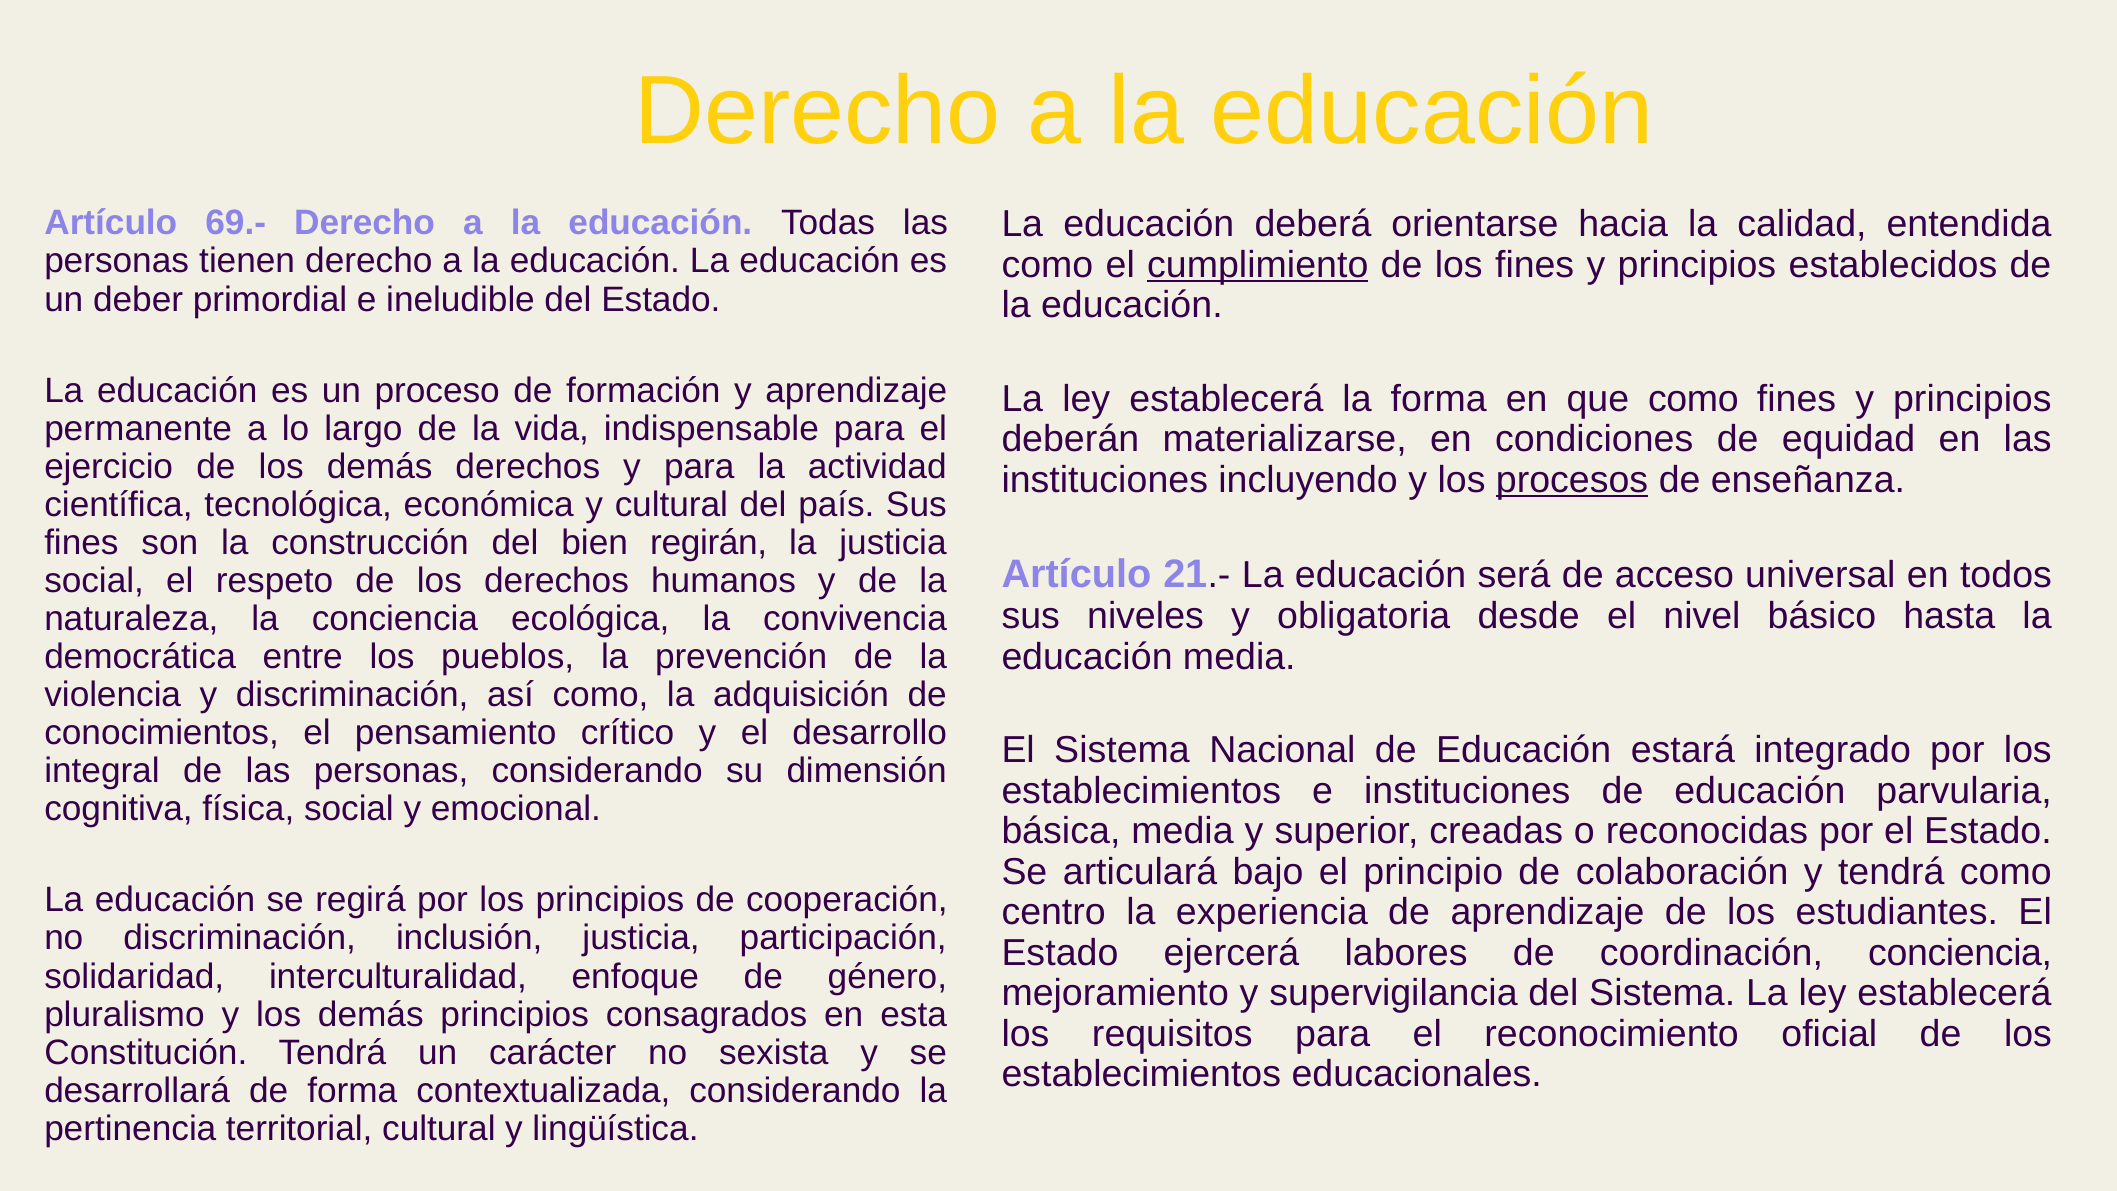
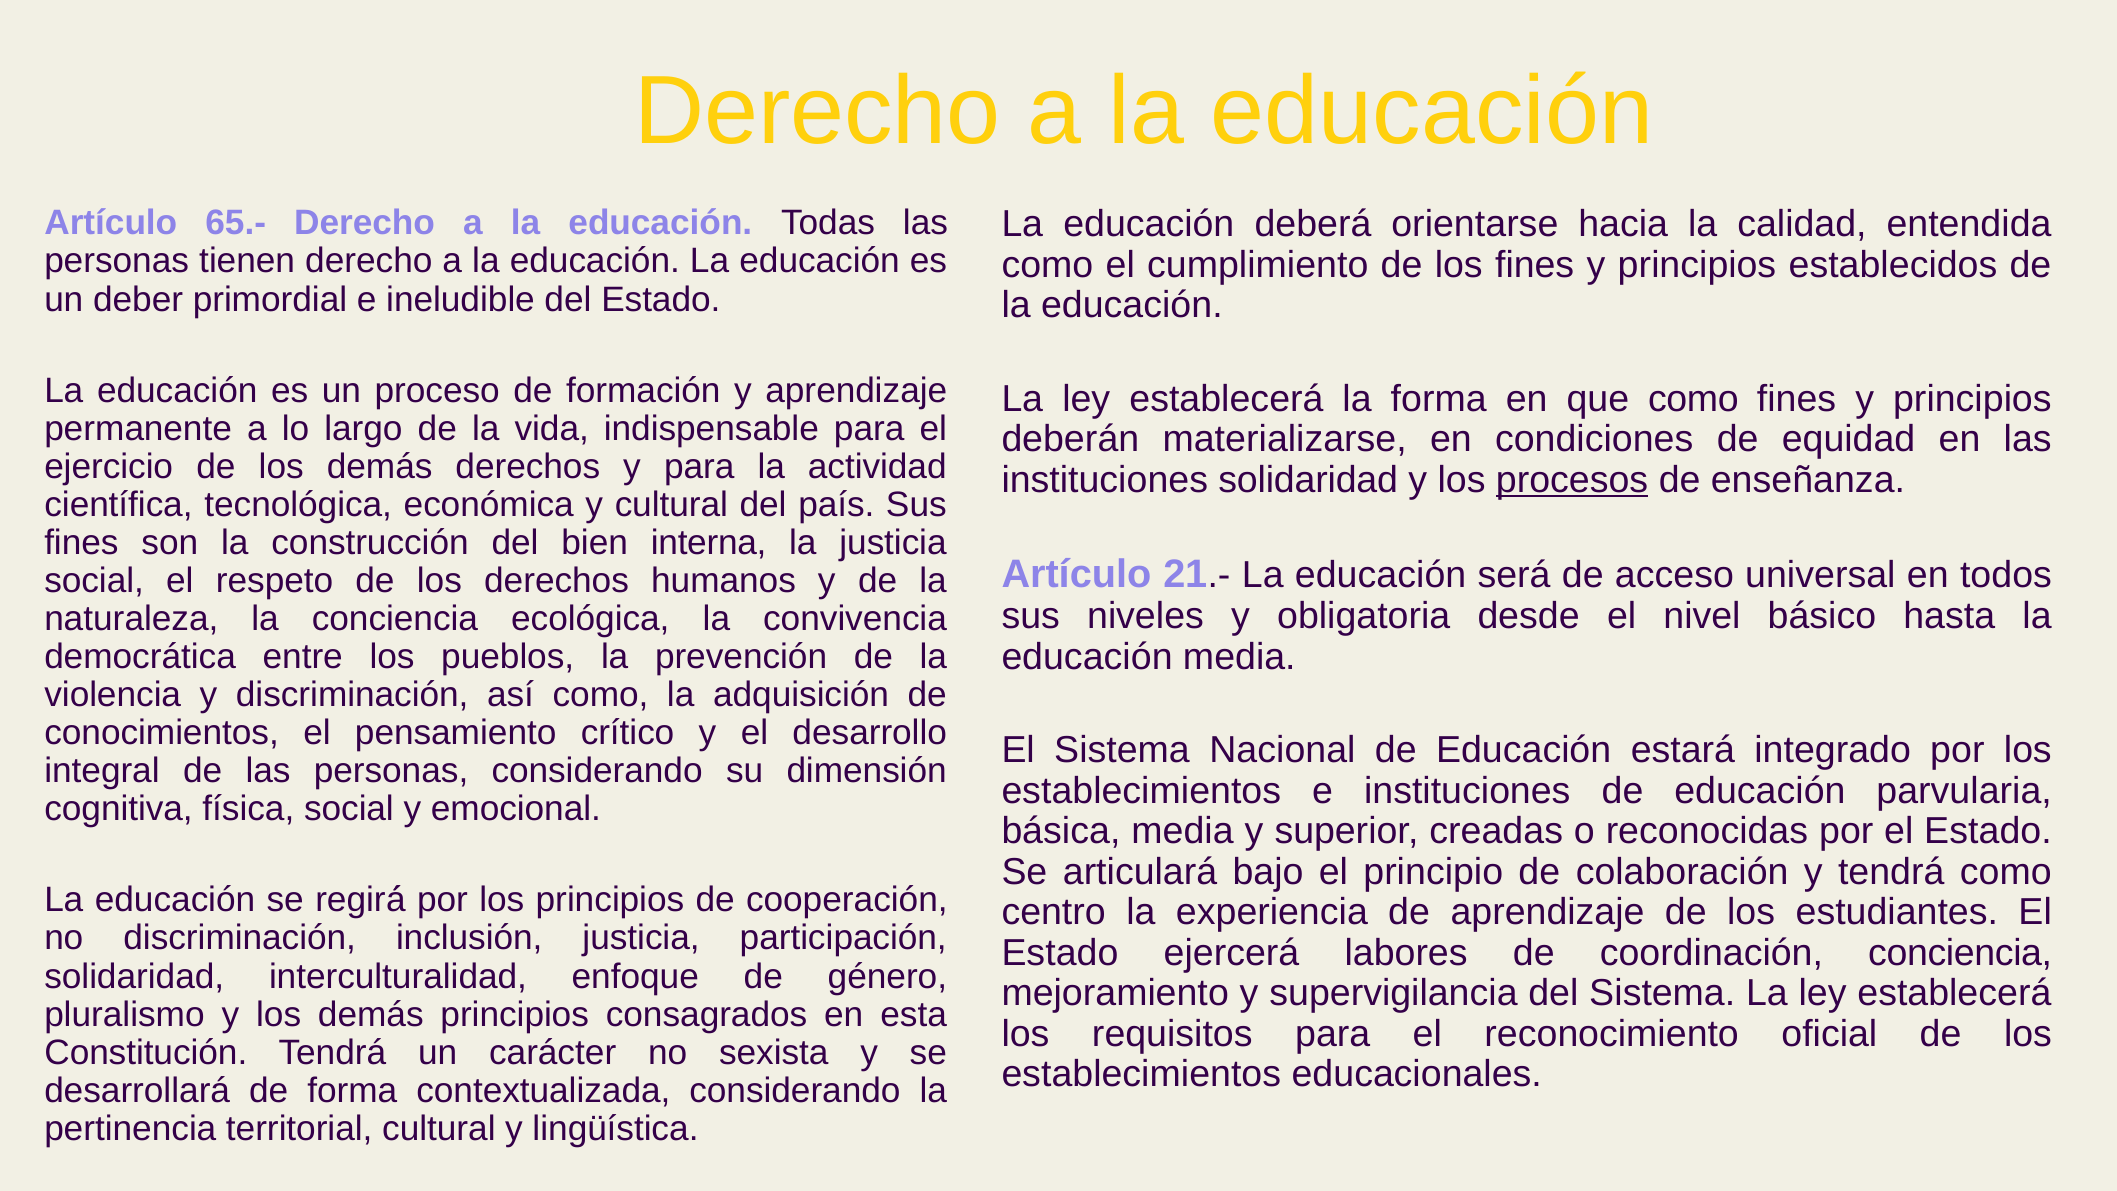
69.-: 69.- -> 65.- (236, 223)
cumplimiento underline: present -> none (1258, 265)
instituciones incluyendo: incluyendo -> solidaridad (1308, 480)
regirán: regirán -> interna (709, 543)
